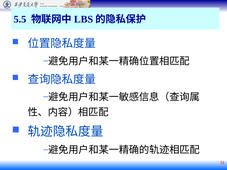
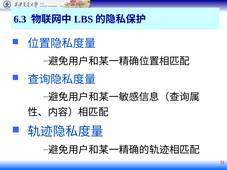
5.5: 5.5 -> 6.3 (20, 19)
